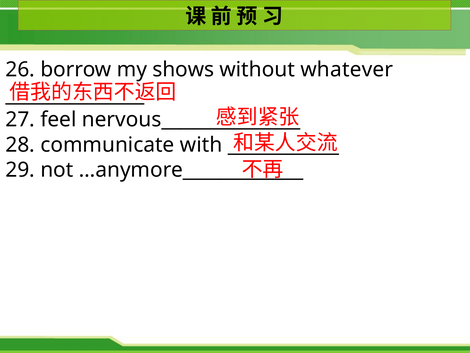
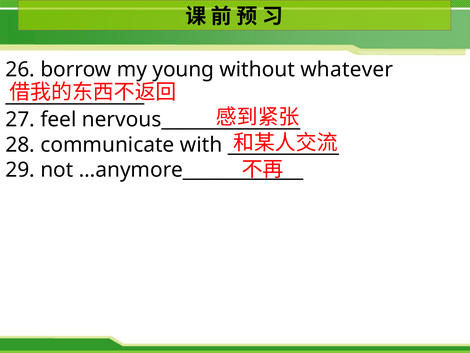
shows: shows -> young (183, 69)
